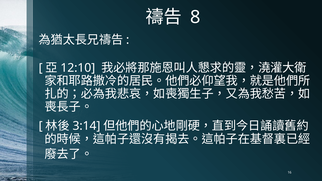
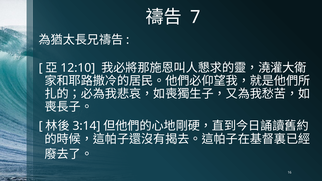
8: 8 -> 7 (195, 17)
